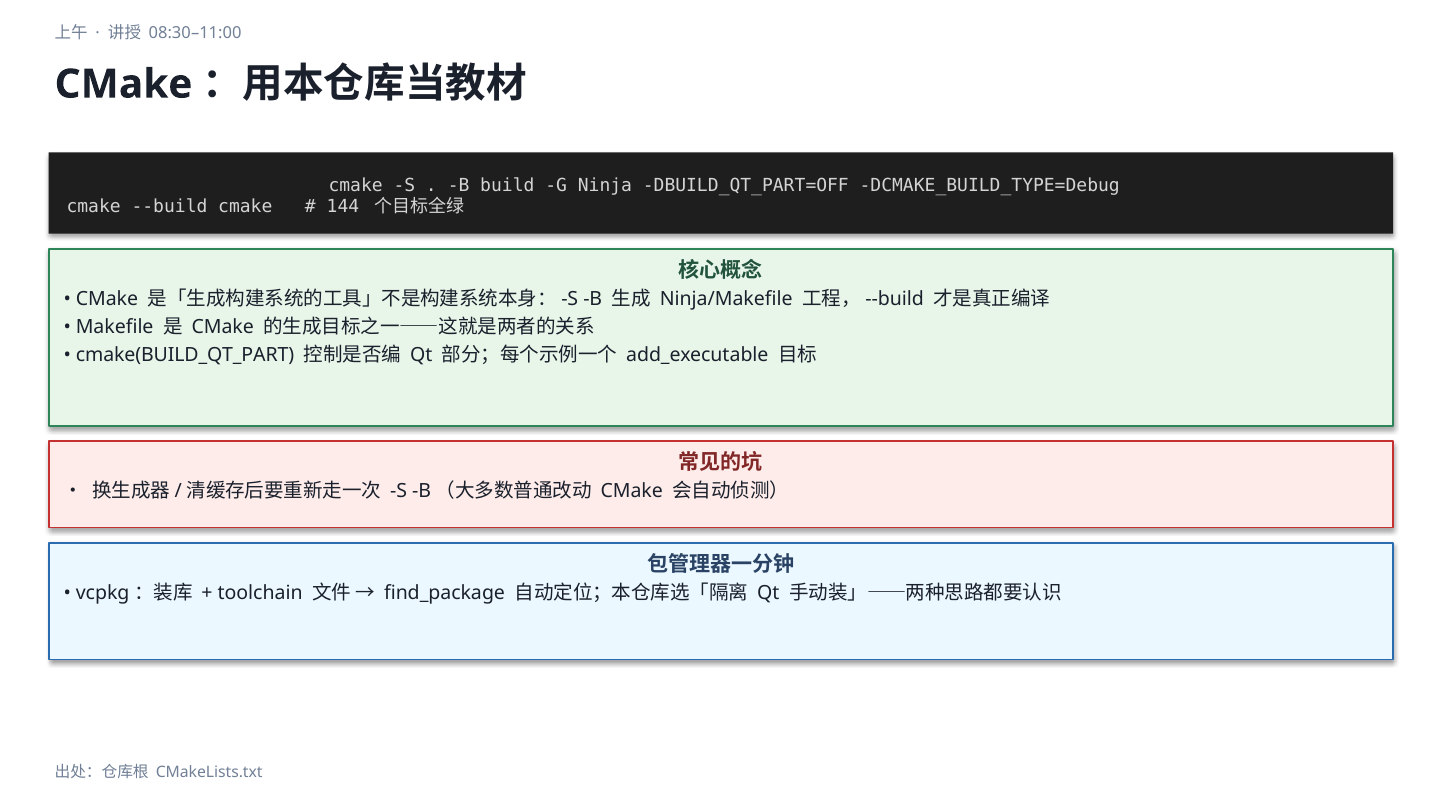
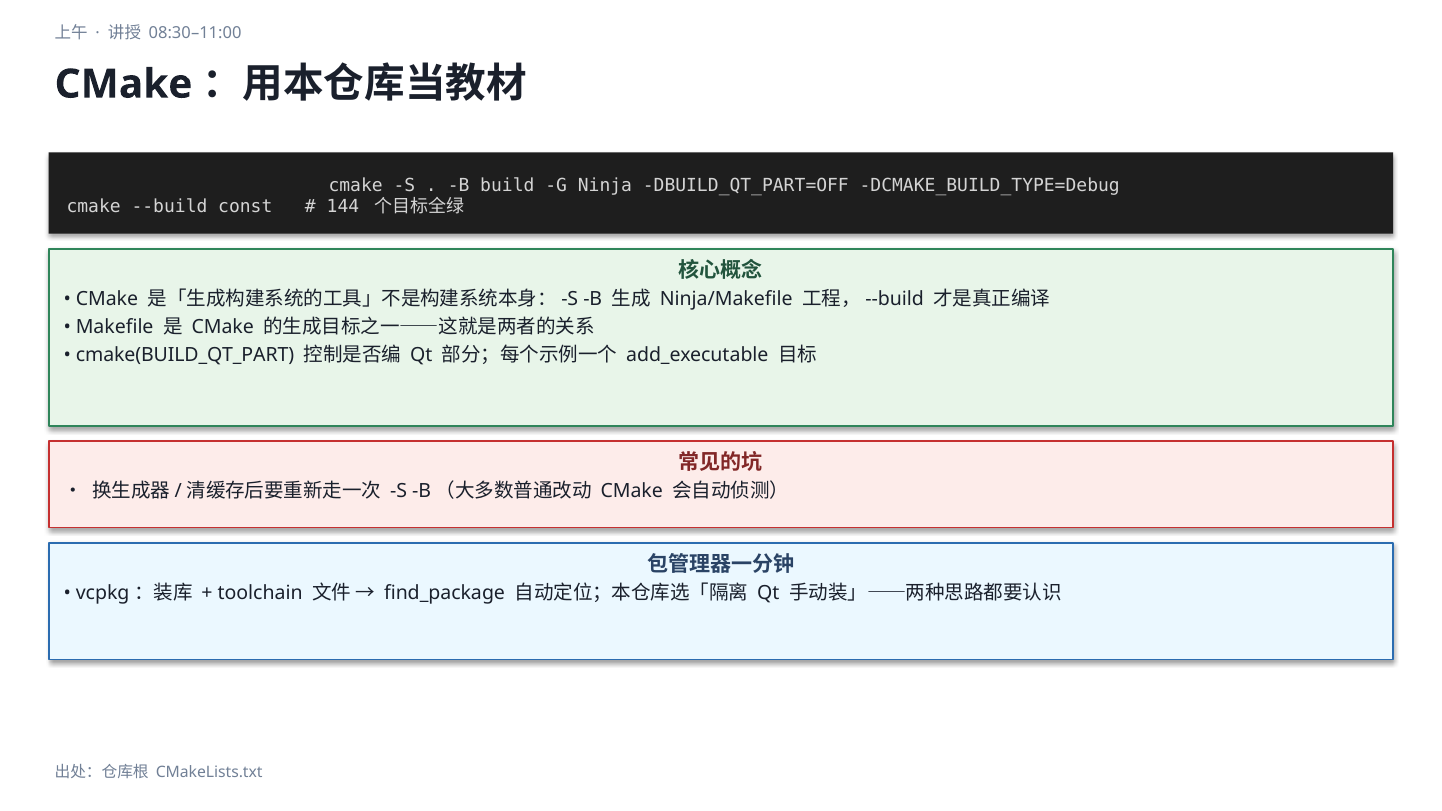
--build cmake: cmake -> const (245, 207)
